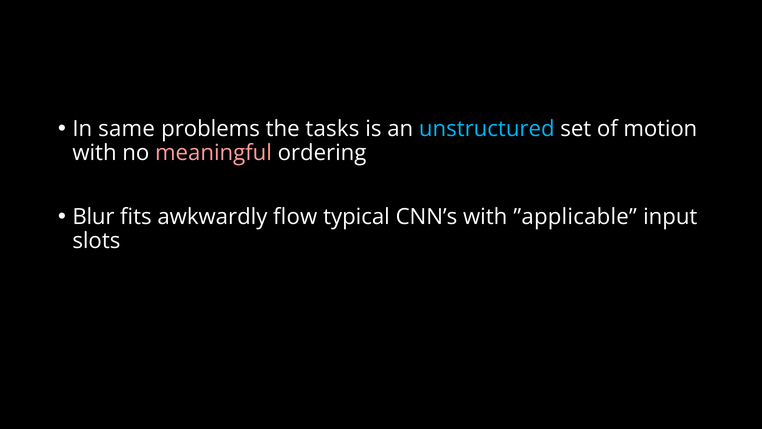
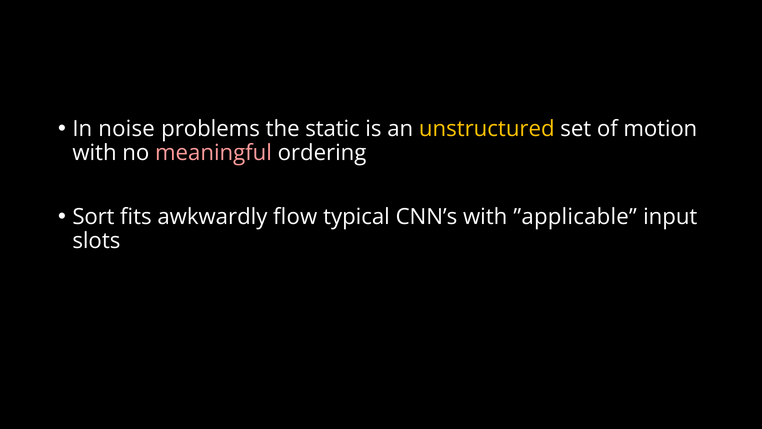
same: same -> noise (127, 129)
tasks: tasks -> static (333, 129)
unstructured colour: light blue -> yellow (487, 129)
Blur: Blur -> Sort (93, 217)
